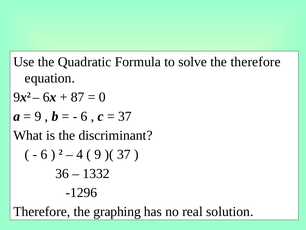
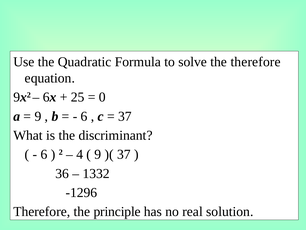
87: 87 -> 25 (78, 97)
graphing: graphing -> principle (117, 211)
